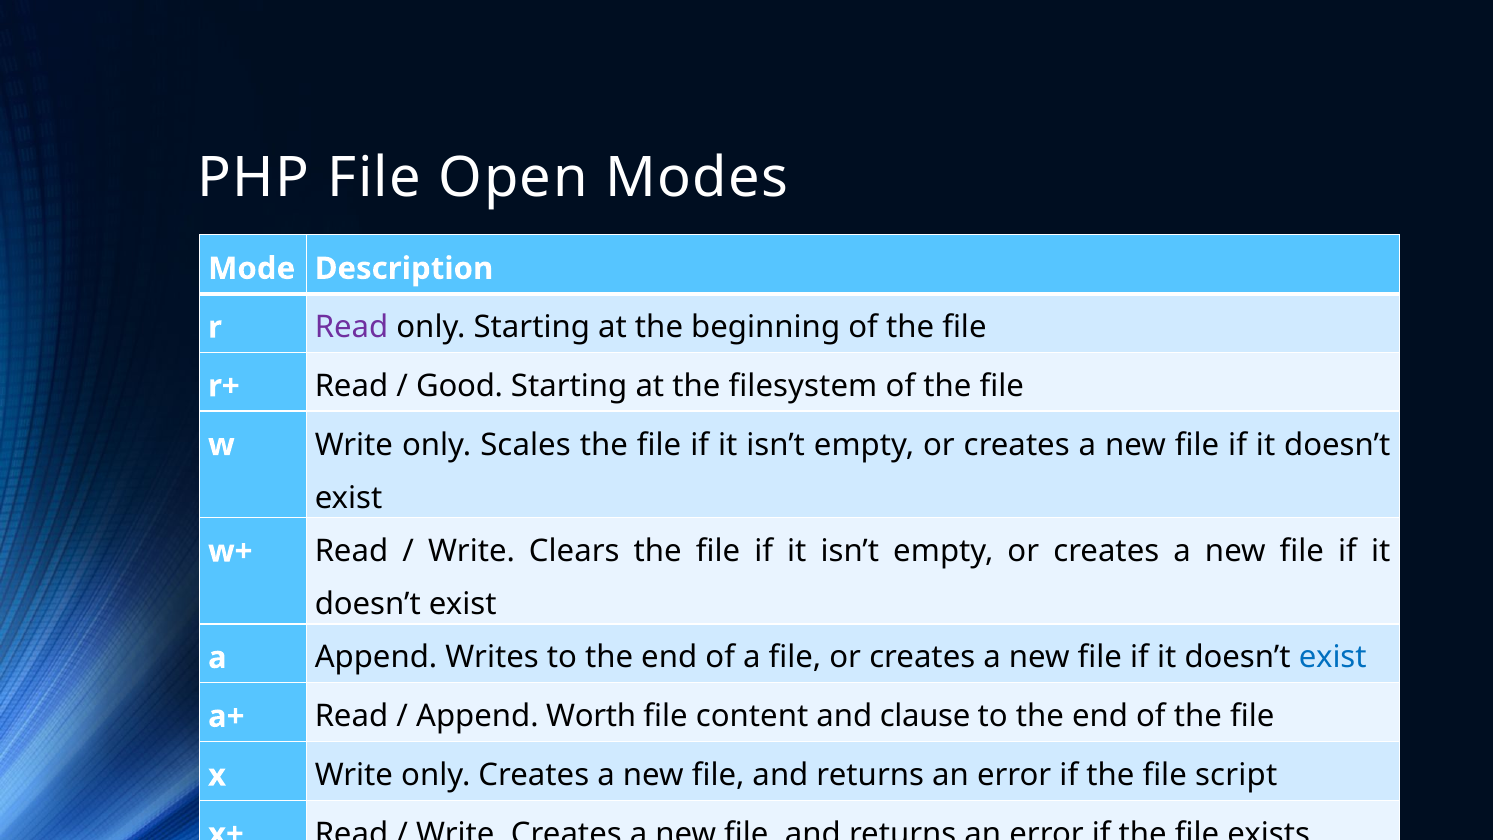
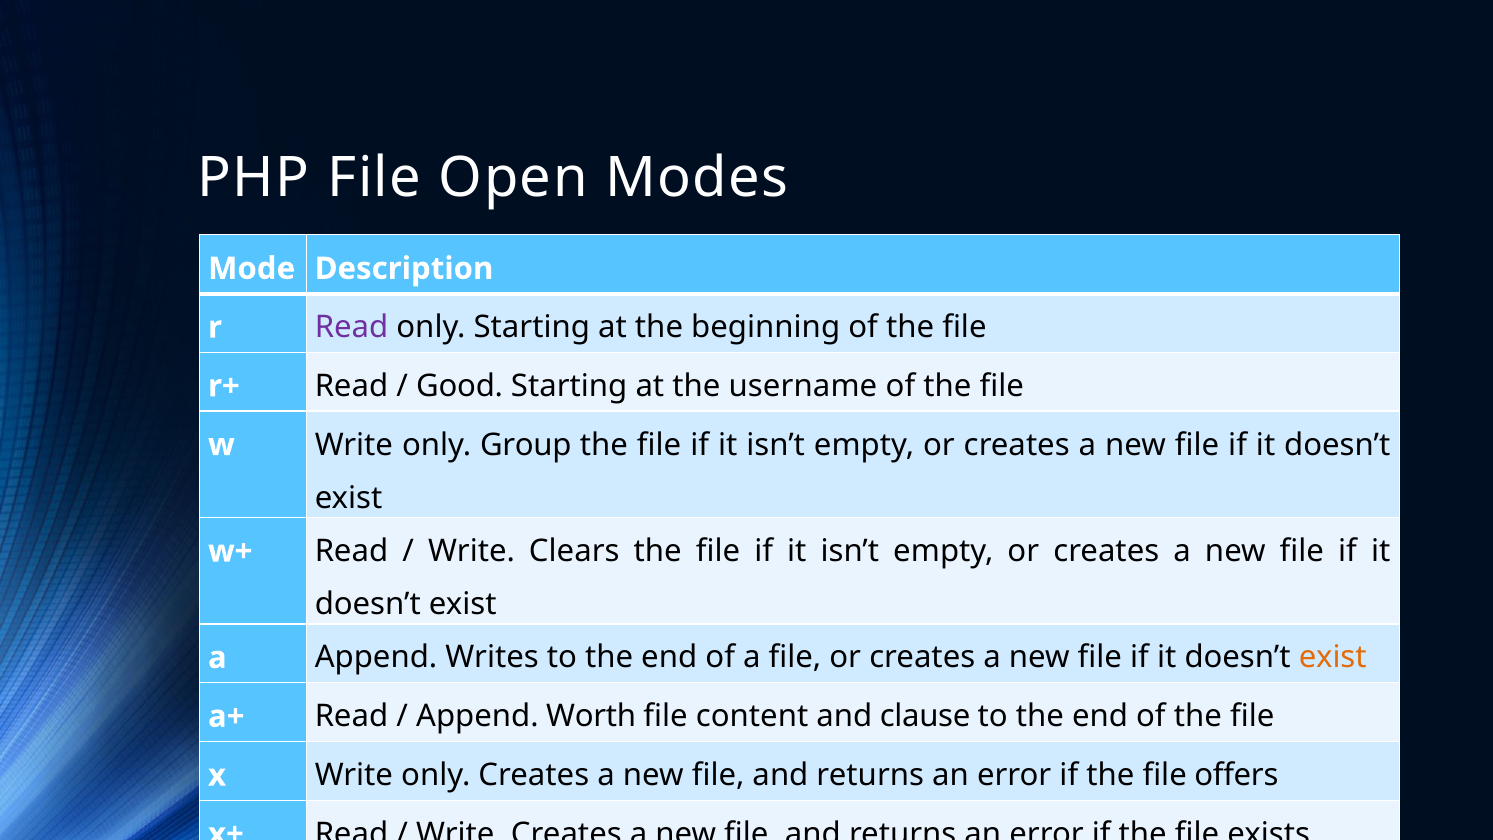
filesystem: filesystem -> username (803, 386)
Scales: Scales -> Group (526, 445)
exist colour: blue -> orange (1333, 658)
script: script -> offers (1236, 775)
